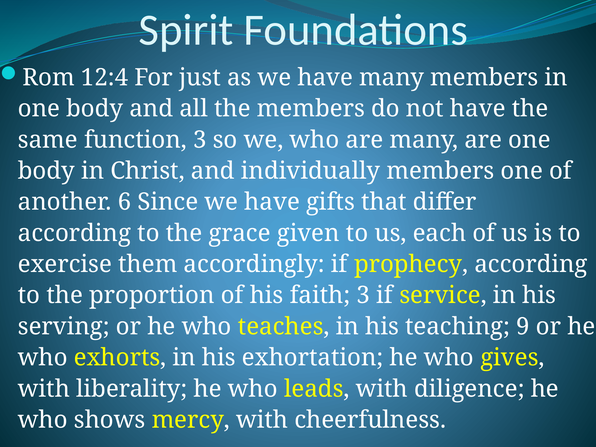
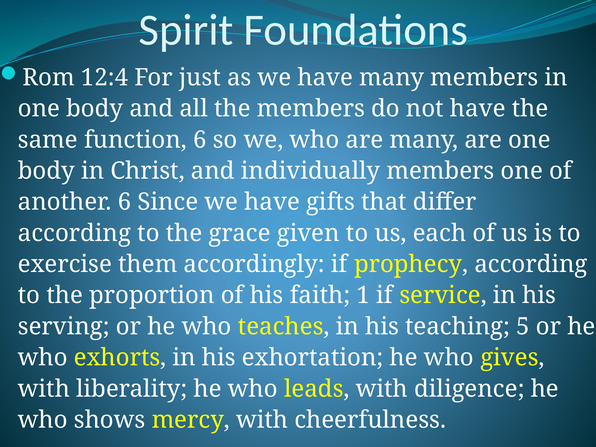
function 3: 3 -> 6 (200, 140)
faith 3: 3 -> 1 (363, 295)
9: 9 -> 5 (523, 327)
